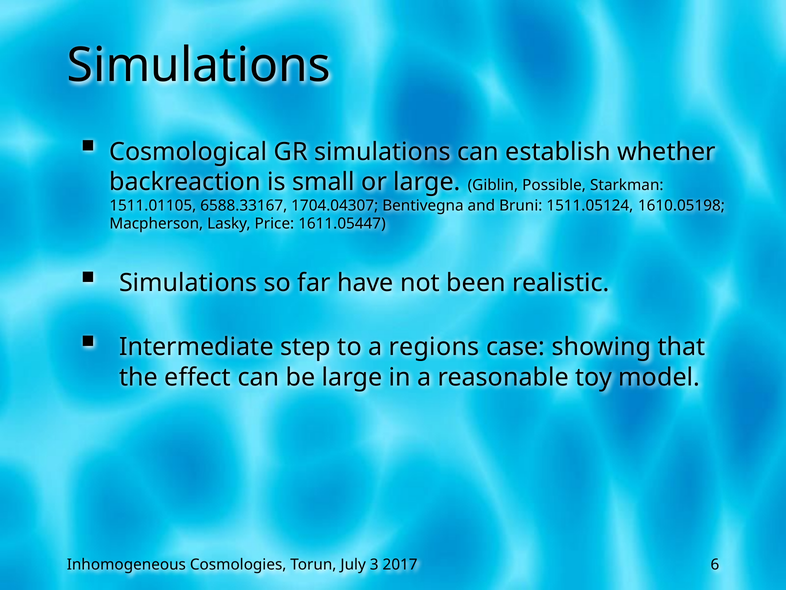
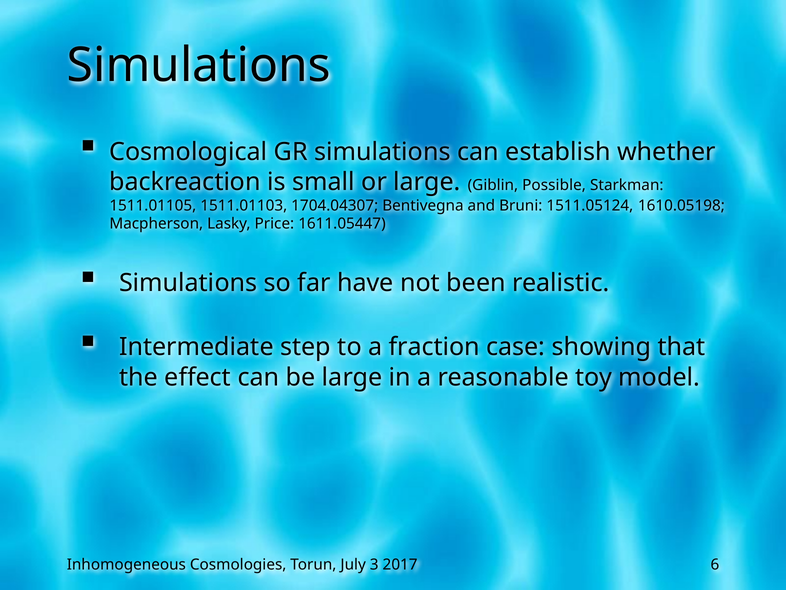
6588.33167: 6588.33167 -> 1511.01103 (244, 205)
regions: regions -> fraction (434, 347)
